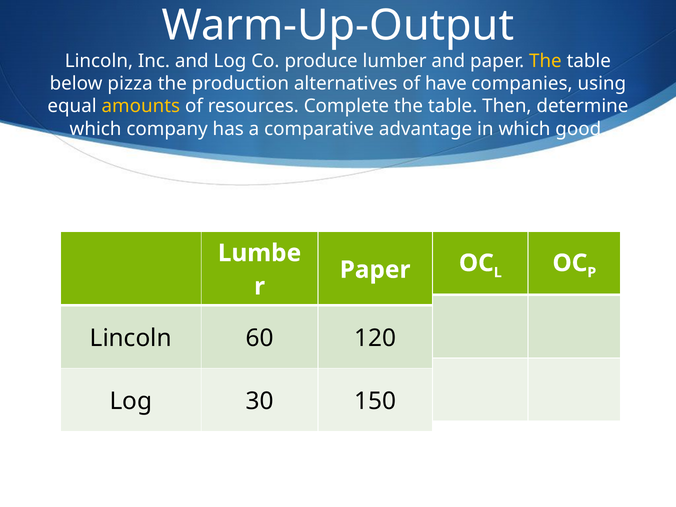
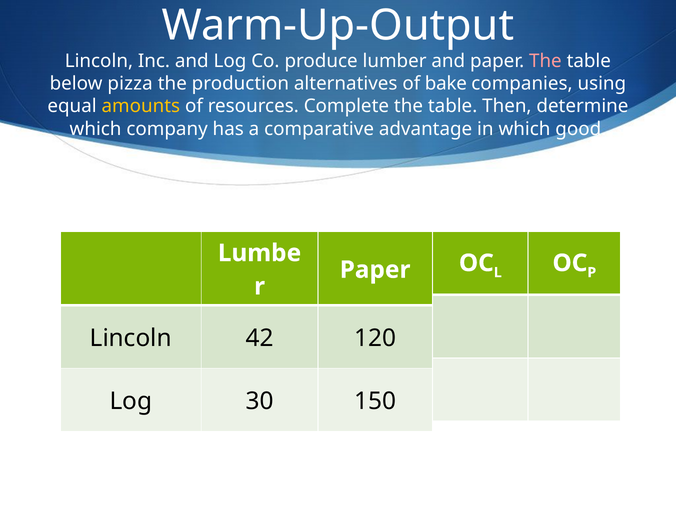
The colour: yellow -> pink (545, 61)
have: have -> bake (446, 84)
60: 60 -> 42 (260, 338)
